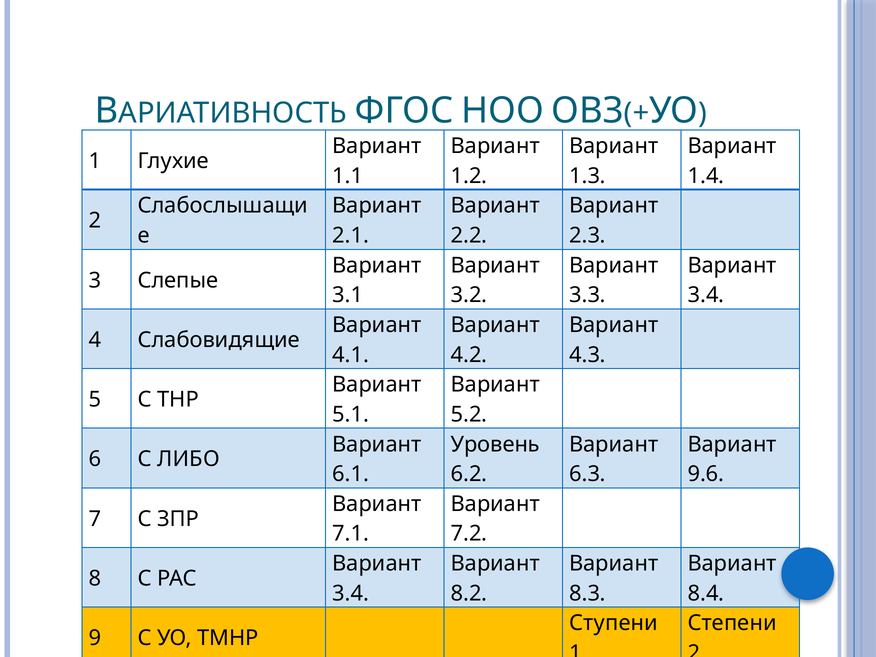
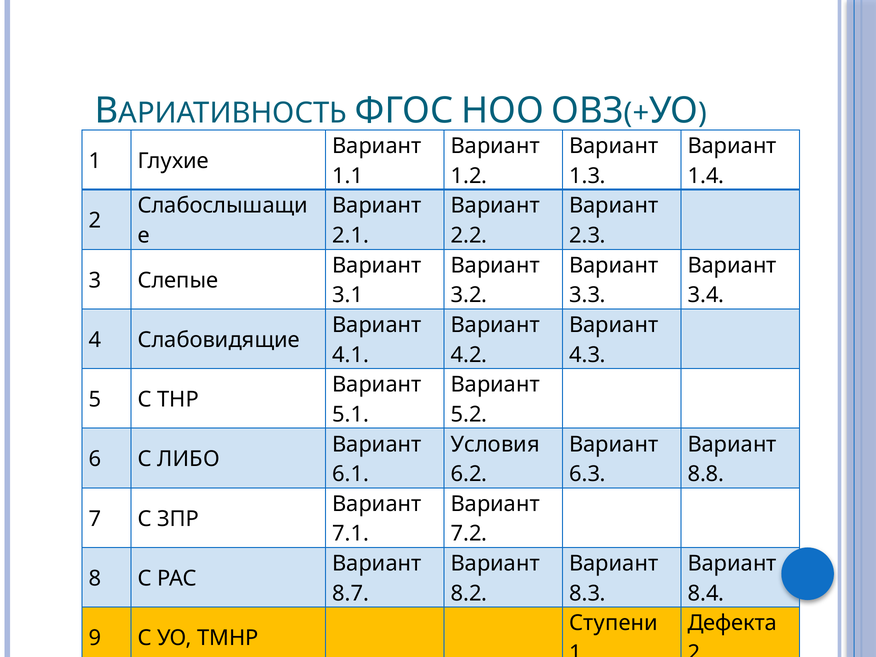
Уровень: Уровень -> Условия (495, 444)
9.6: 9.6 -> 8.8 (706, 474)
3.4: 3.4 -> 8.7 (351, 593)
Степени: Степени -> Дефекта (732, 623)
